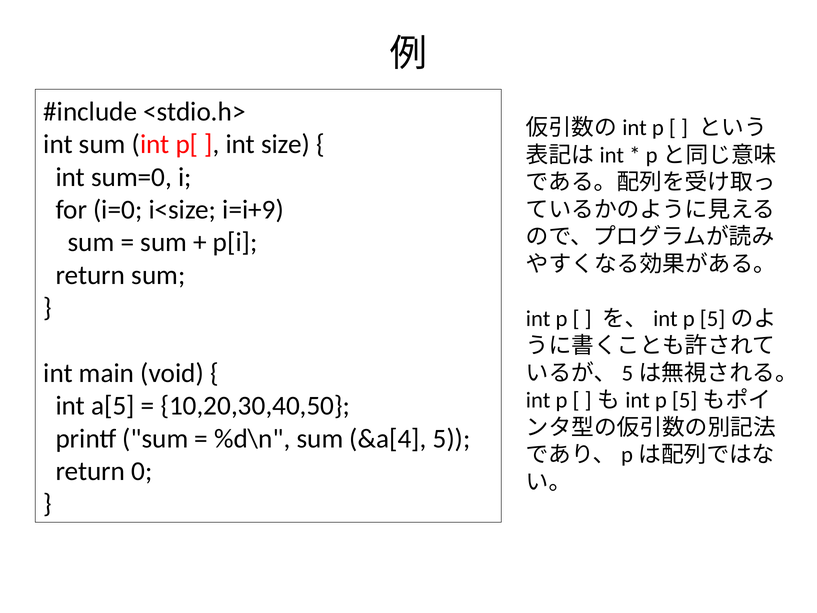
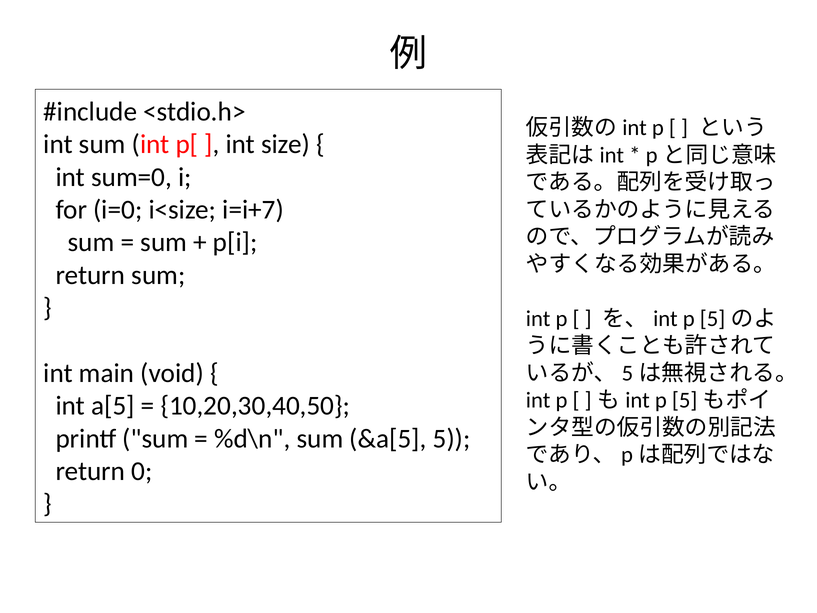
i=i+9: i=i+9 -> i=i+7 (253, 210)
&a[4: &a[4 -> &a[5 (388, 438)
